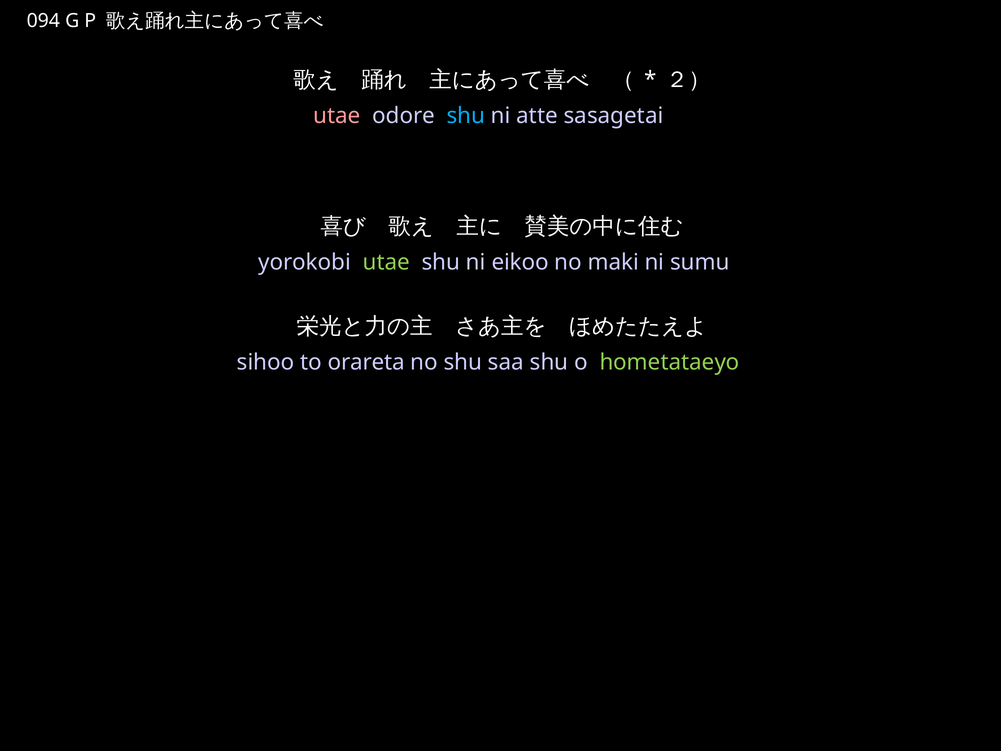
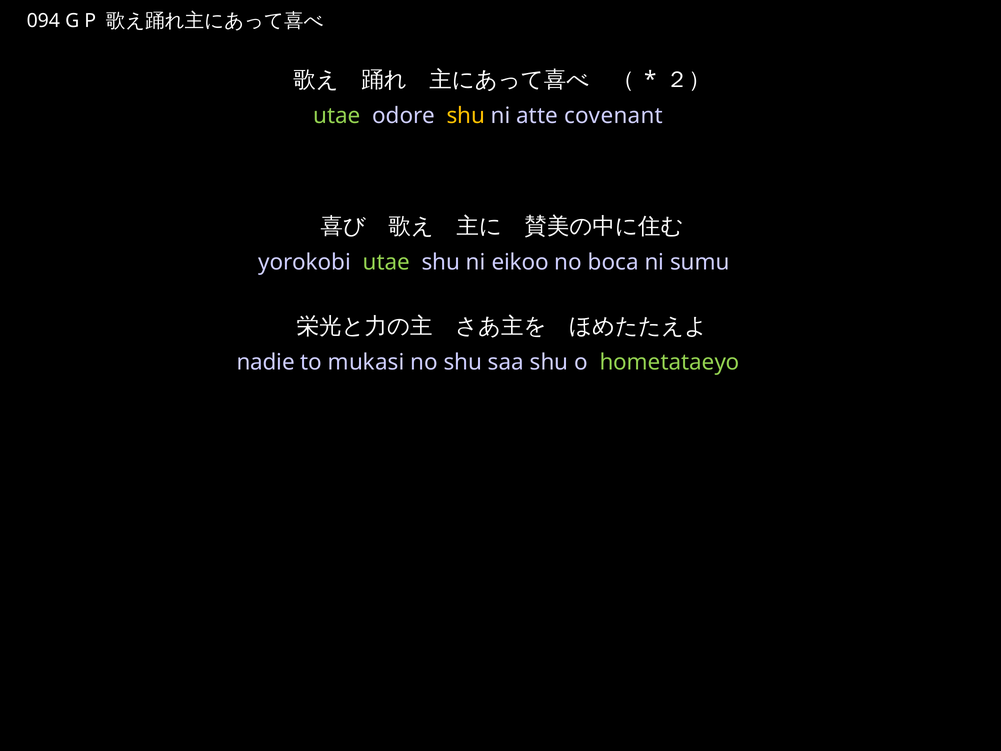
utae colour: pink -> light green (337, 116)
shu colour: light blue -> yellow (466, 116)
sasagetai: sasagetai -> covenant (613, 116)
maki: maki -> boca (613, 262)
sihoo: sihoo -> nadie (266, 362)
orareta: orareta -> mukasi (366, 362)
